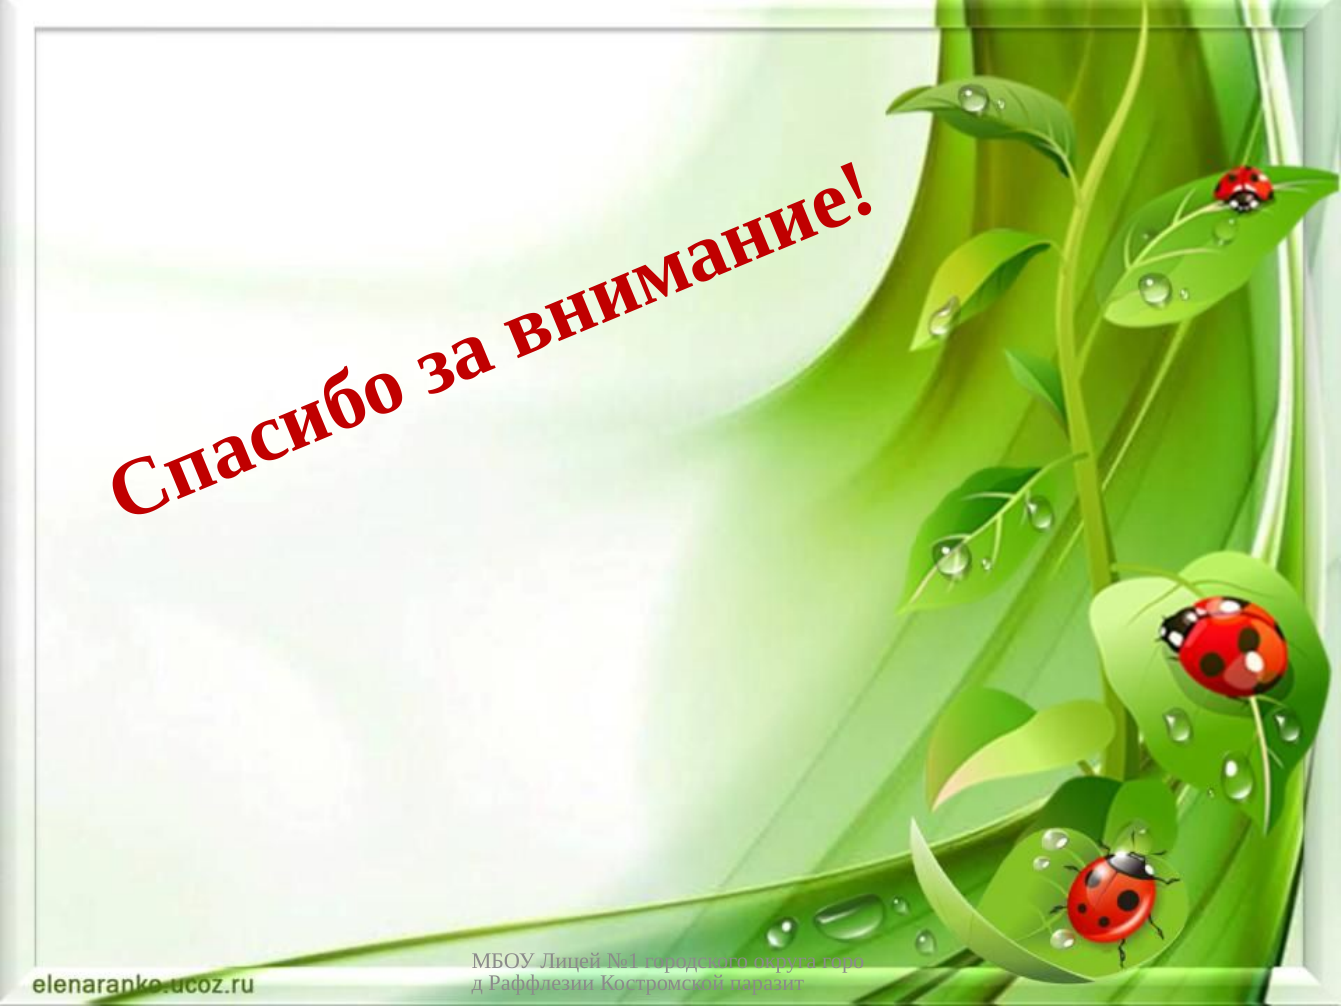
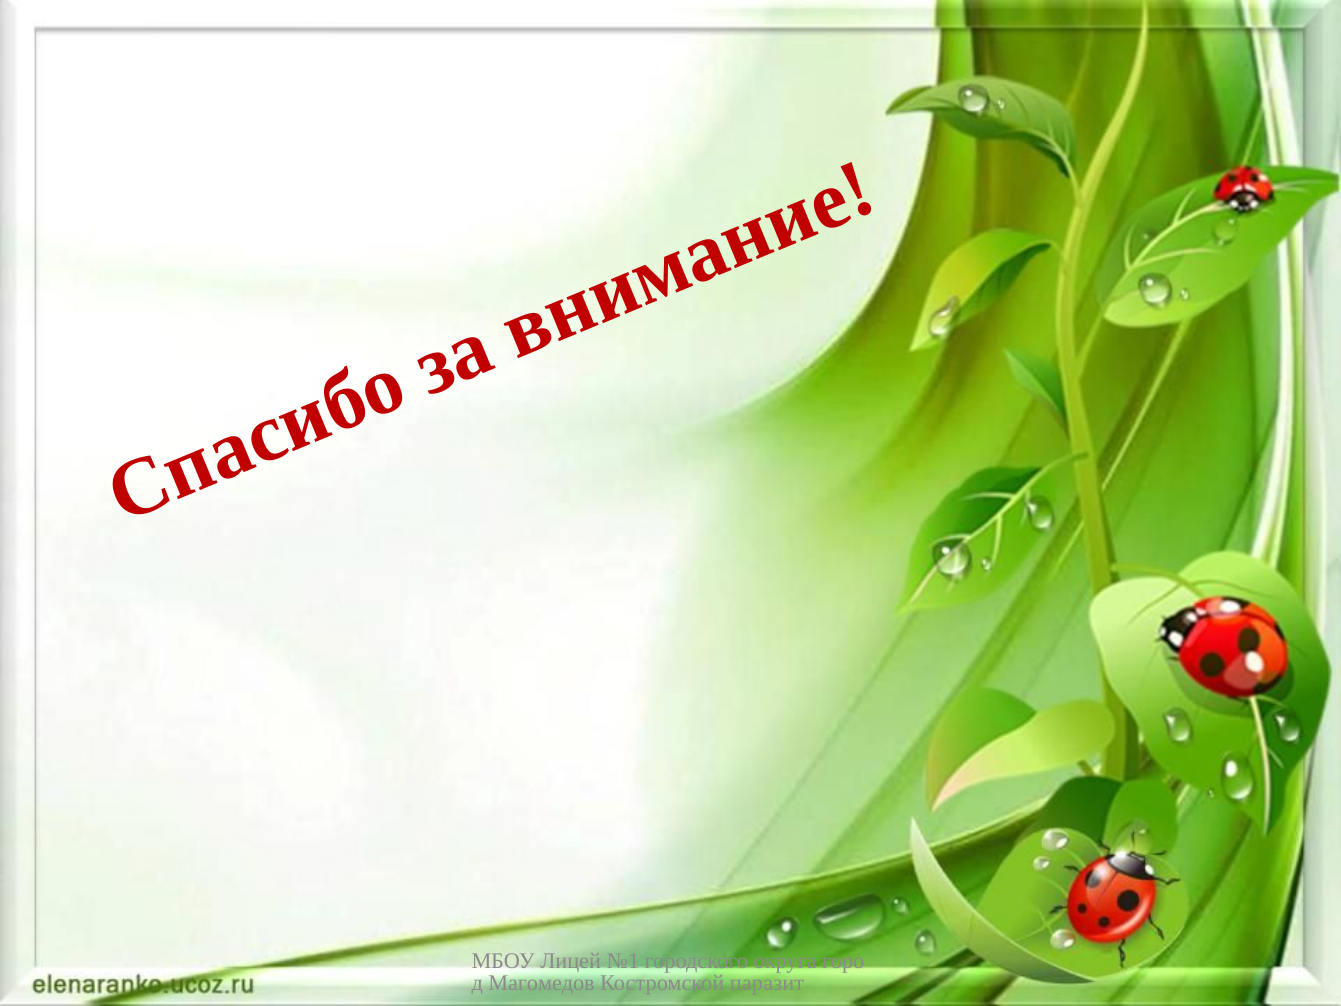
Раффлезии: Раффлезии -> Магомедов (541, 983)
